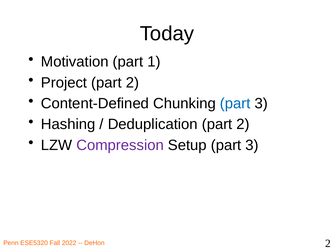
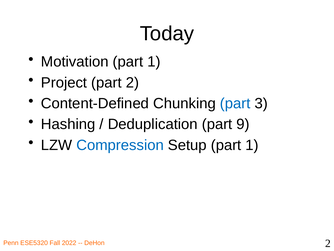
Deduplication part 2: 2 -> 9 (243, 124)
Compression colour: purple -> blue (120, 145)
Setup part 3: 3 -> 1 (252, 145)
